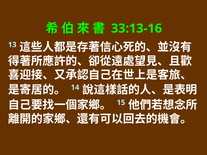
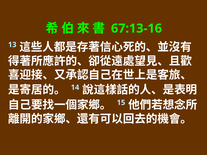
33:13-16: 33:13-16 -> 67:13-16 (136, 28)
